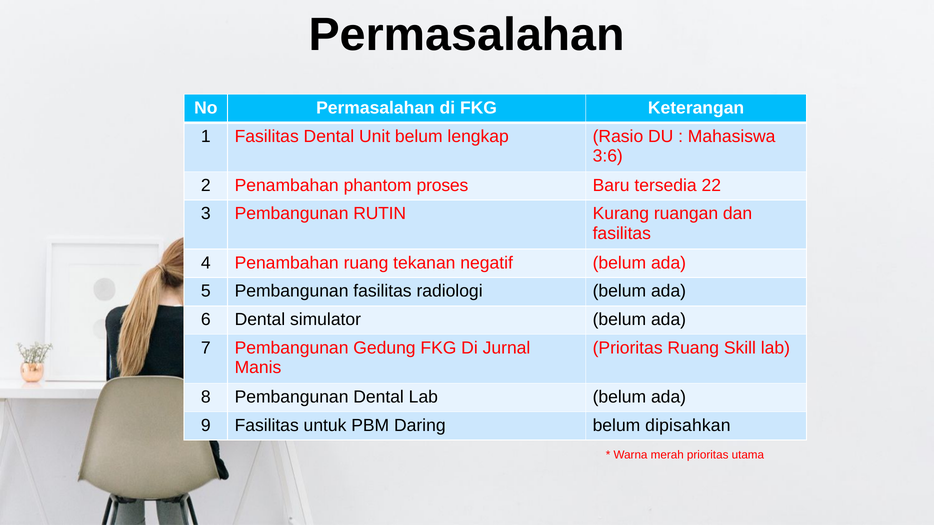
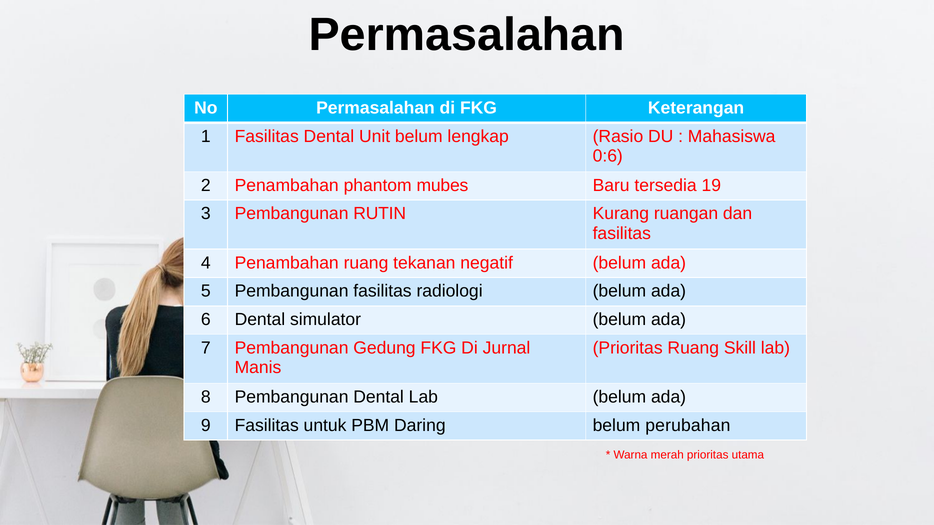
3:6: 3:6 -> 0:6 (608, 156)
proses: proses -> mubes (442, 185)
22: 22 -> 19 (711, 185)
dipisahkan: dipisahkan -> perubahan (688, 426)
